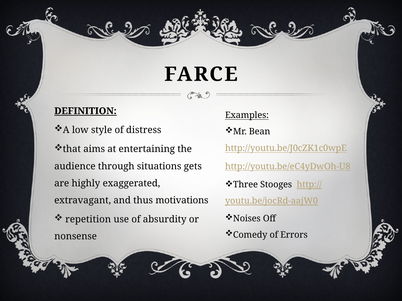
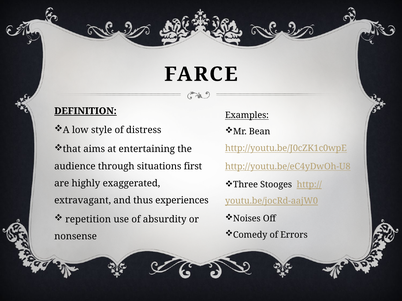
gets: gets -> first (193, 167)
motivations: motivations -> experiences (182, 201)
